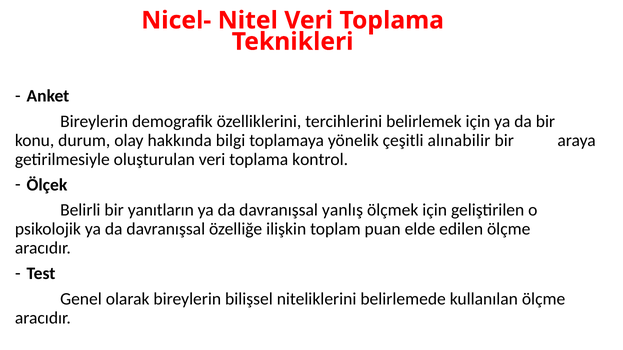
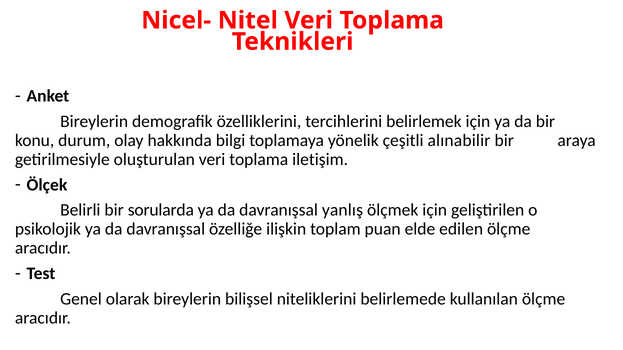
kontrol: kontrol -> iletişim (320, 160)
yanıtların: yanıtların -> sorularda (161, 210)
